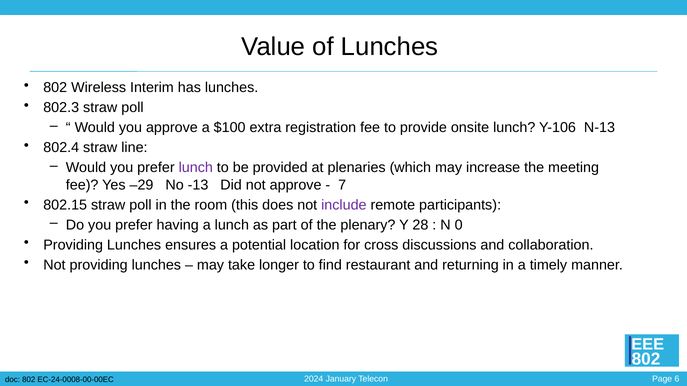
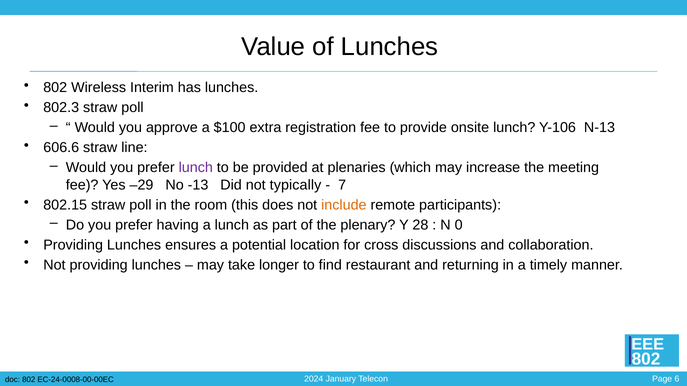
802.4: 802.4 -> 606.6 (61, 148)
not approve: approve -> typically (296, 185)
include colour: purple -> orange (344, 205)
